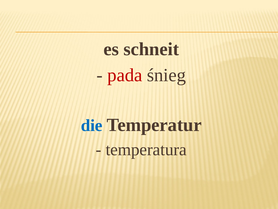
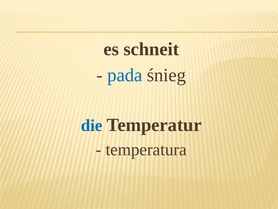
pada colour: red -> blue (125, 75)
